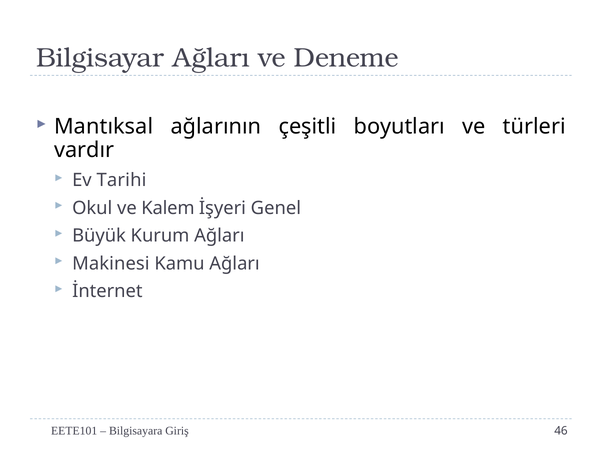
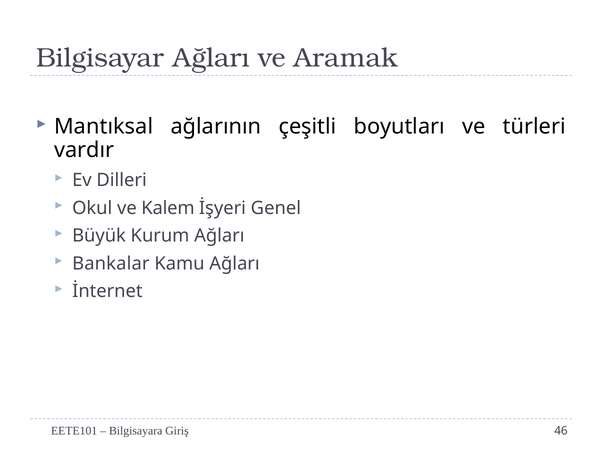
Deneme: Deneme -> Aramak (346, 58)
Tarihi: Tarihi -> Dilleri (122, 180)
Makinesi: Makinesi -> Bankalar (111, 263)
